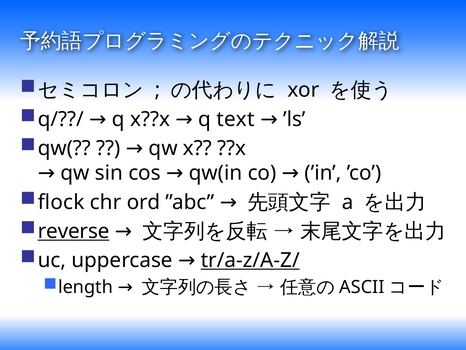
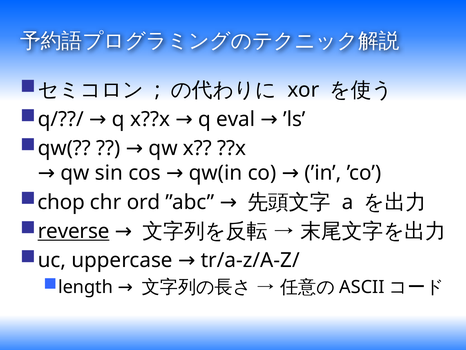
text: text -> eval (236, 119)
flock: flock -> chop (61, 202)
tr/a-z/A-Z/ underline: present -> none (250, 260)
